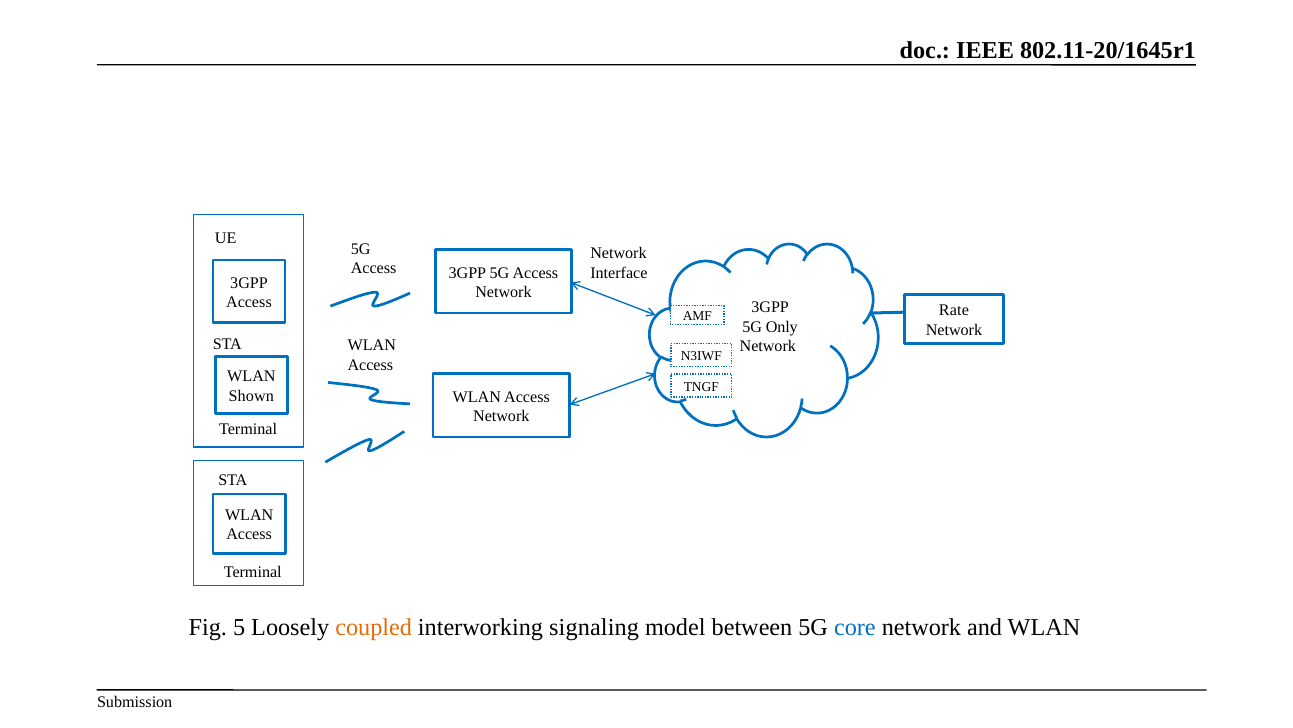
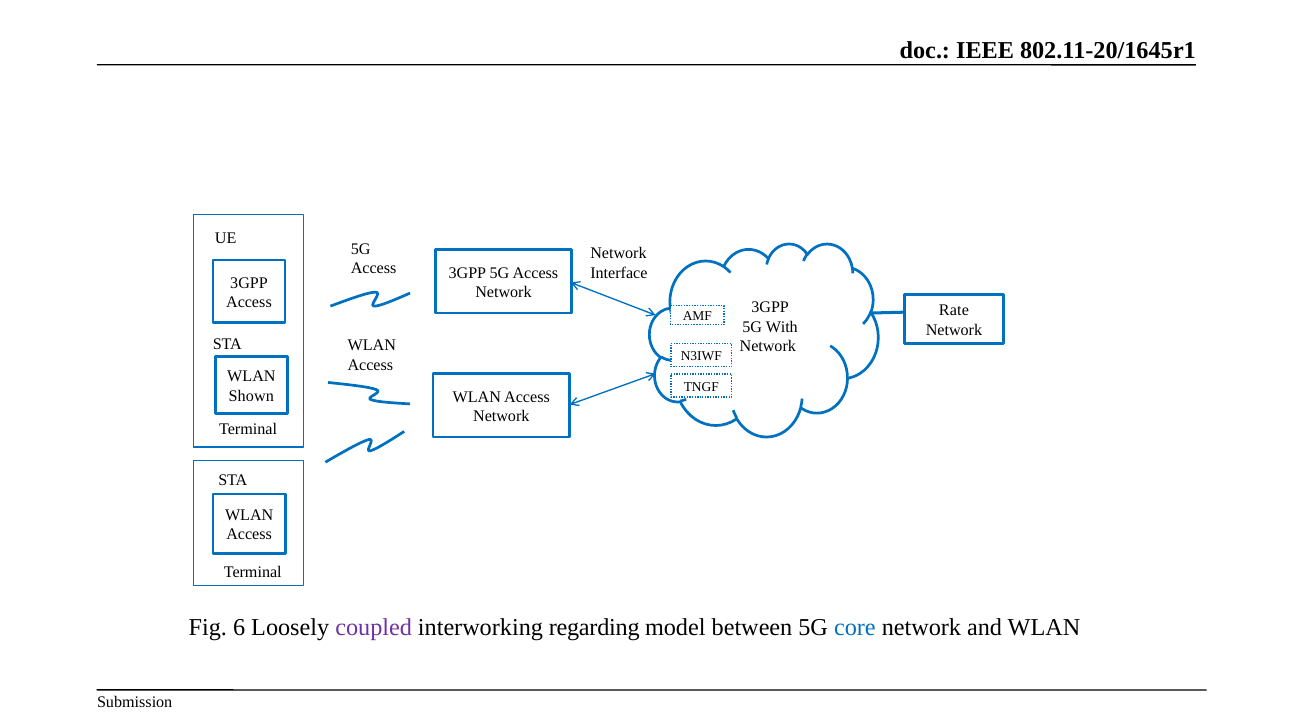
Only: Only -> With (782, 326)
5: 5 -> 6 (239, 627)
coupled colour: orange -> purple (374, 627)
signaling: signaling -> regarding (594, 627)
